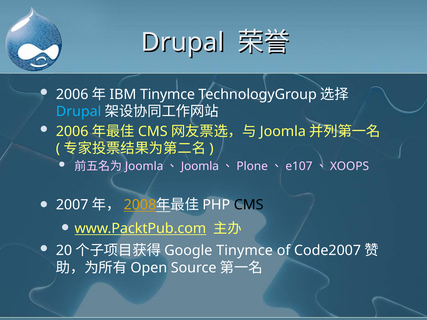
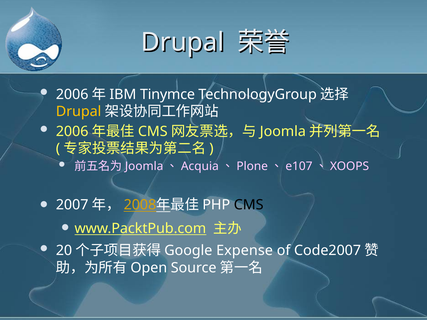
Drupal colour: light blue -> yellow (79, 112)
Joomla: Joomla -> Acquia (200, 166)
Tinymce: Tinymce -> Expense (245, 251)
